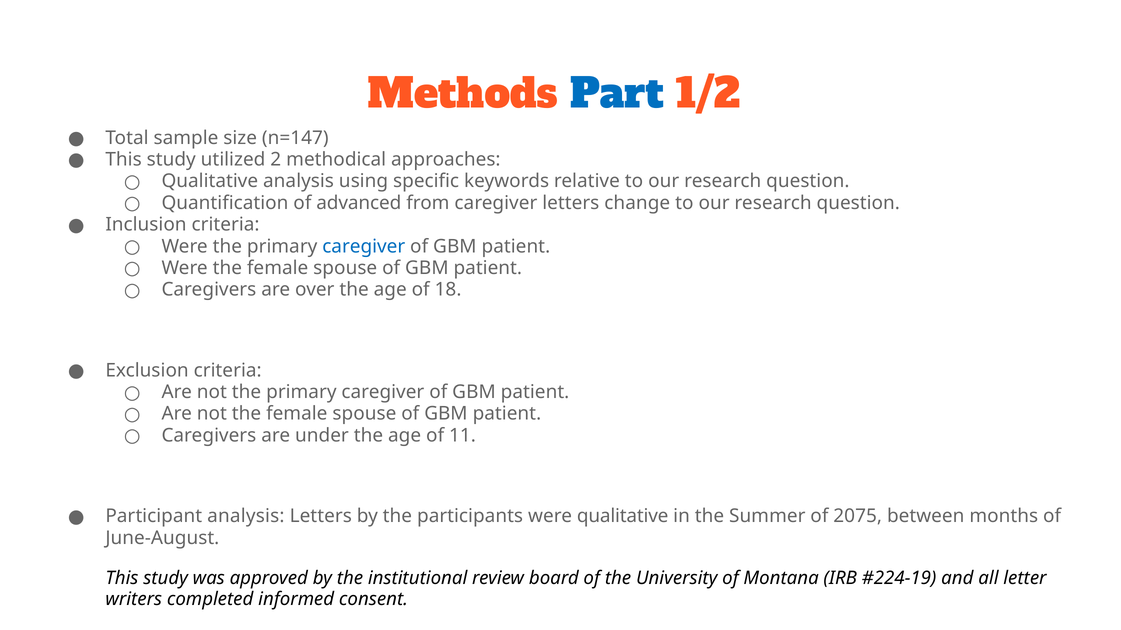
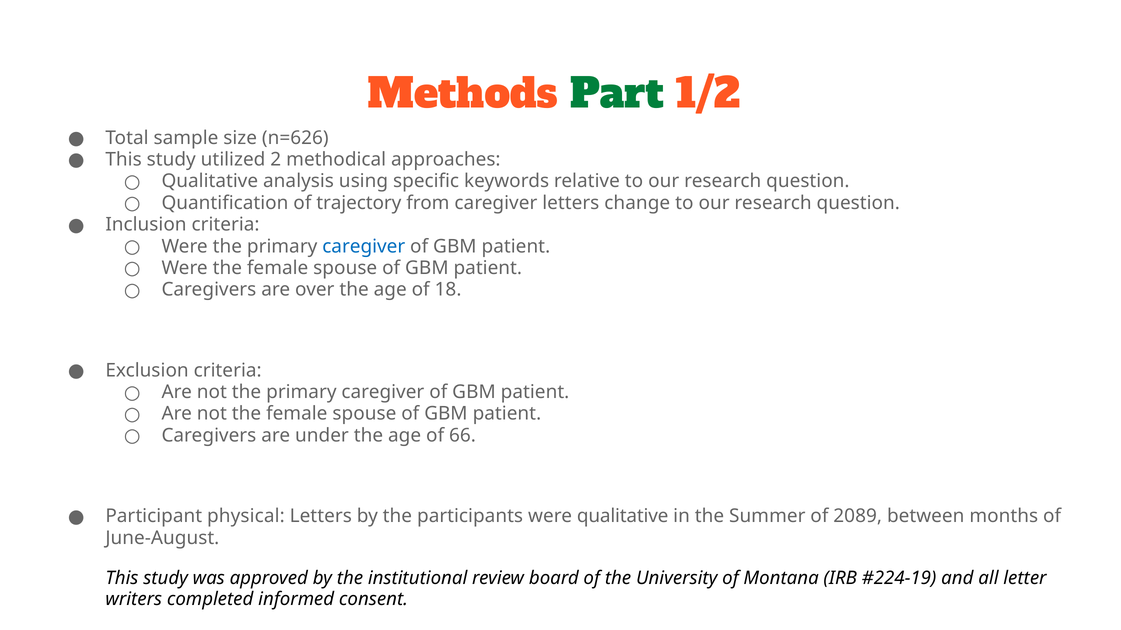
Part colour: blue -> green (617, 94)
n=147: n=147 -> n=626 (295, 138)
advanced: advanced -> trajectory (359, 203)
11: 11 -> 66 (463, 436)
Participant analysis: analysis -> physical (246, 517)
2075: 2075 -> 2089 (858, 517)
